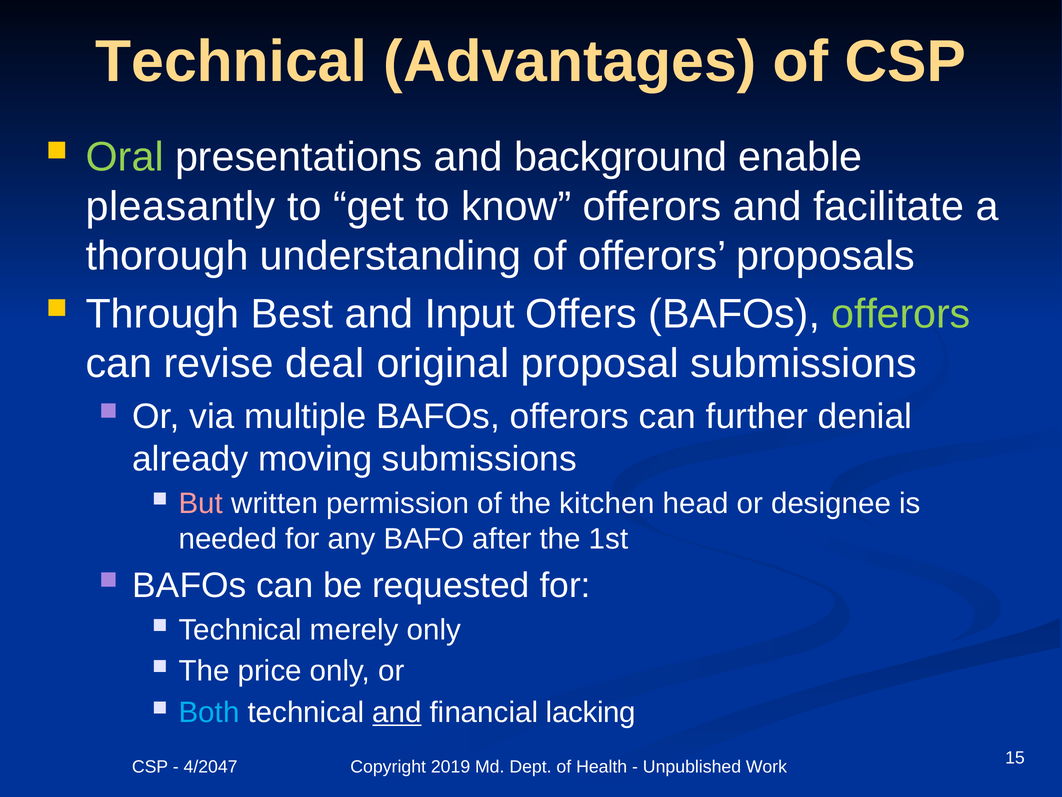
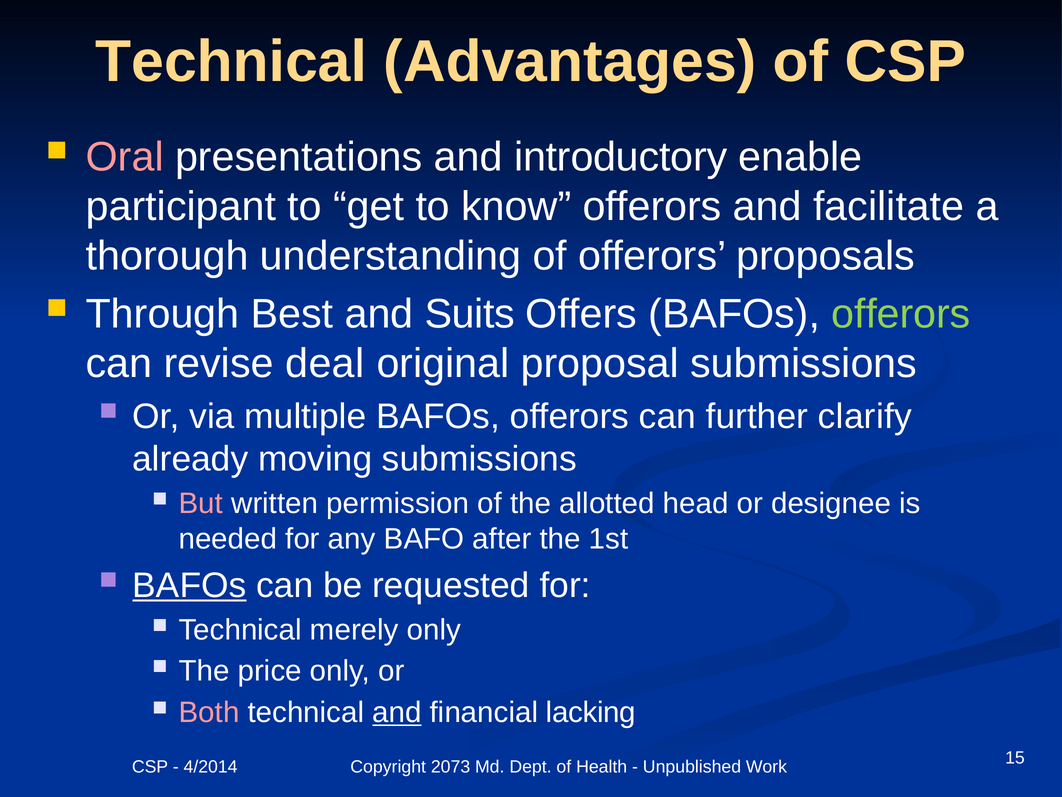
Oral colour: light green -> pink (125, 157)
background: background -> introductory (621, 157)
pleasantly: pleasantly -> participant (181, 206)
Input: Input -> Suits (470, 314)
denial: denial -> clarify (865, 416)
kitchen: kitchen -> allotted (607, 503)
BAFOs underline: none -> present (189, 585)
Both colour: light blue -> pink (209, 712)
4/2047: 4/2047 -> 4/2014 (211, 766)
2019: 2019 -> 2073 (451, 766)
